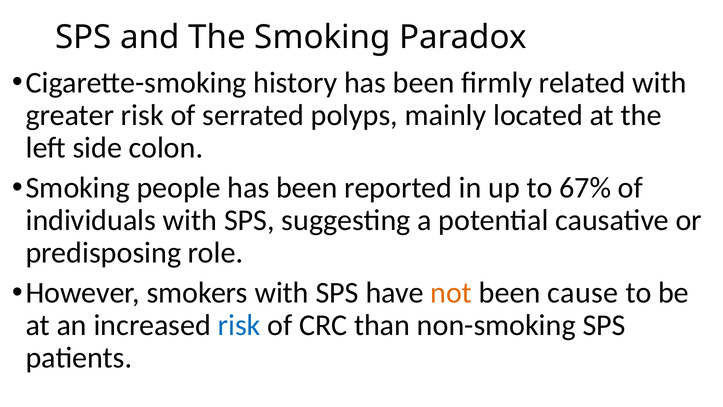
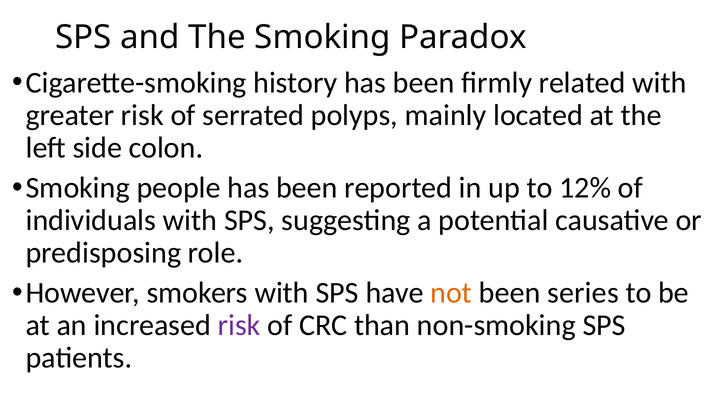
67%: 67% -> 12% (585, 188)
cause: cause -> series (583, 293)
risk colour: blue -> purple (239, 325)
